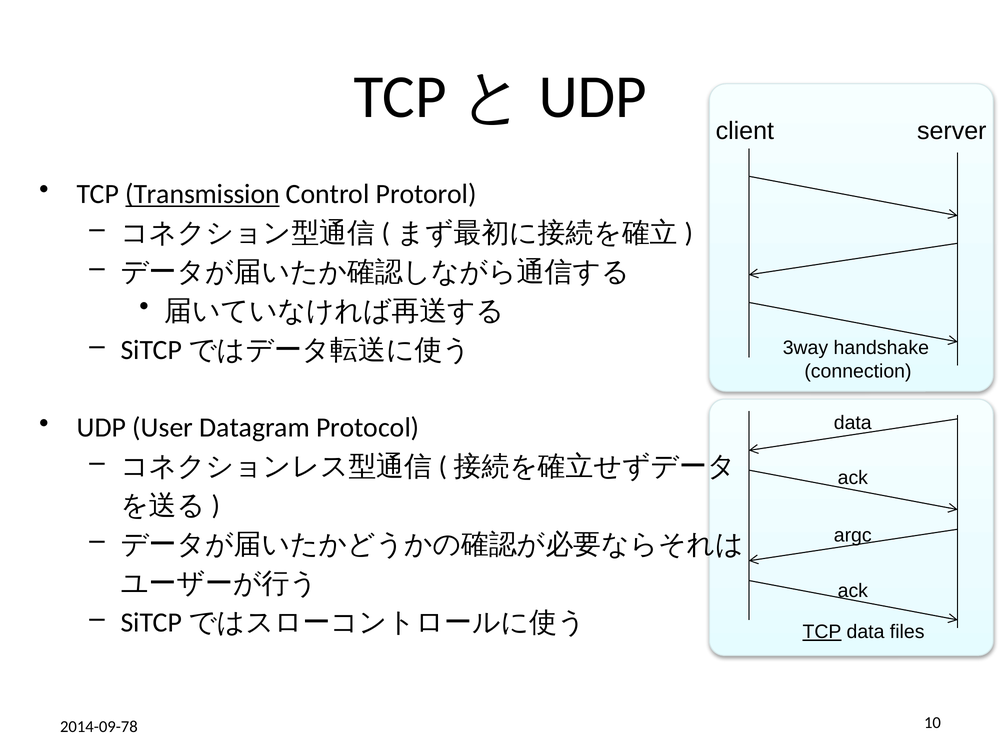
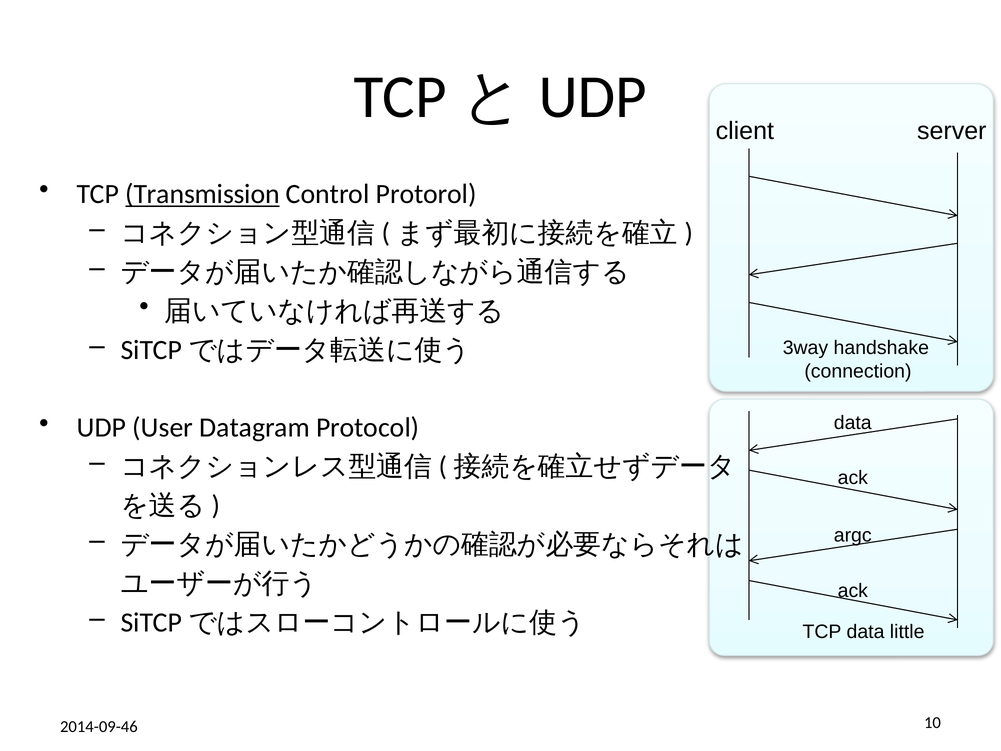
TCP underline: present -> none (822, 632)
files: files -> little (907, 632)
2014-09-78: 2014-09-78 -> 2014-09-46 (99, 727)
